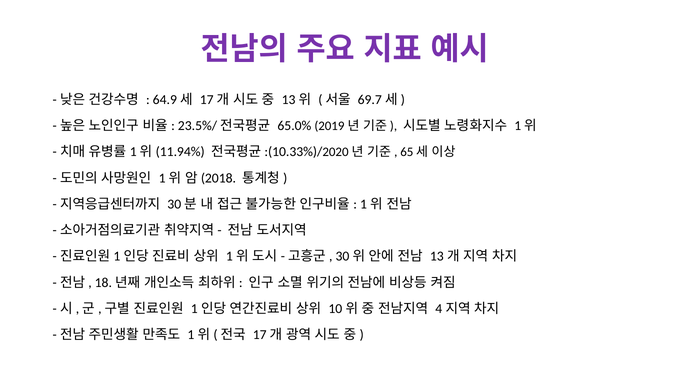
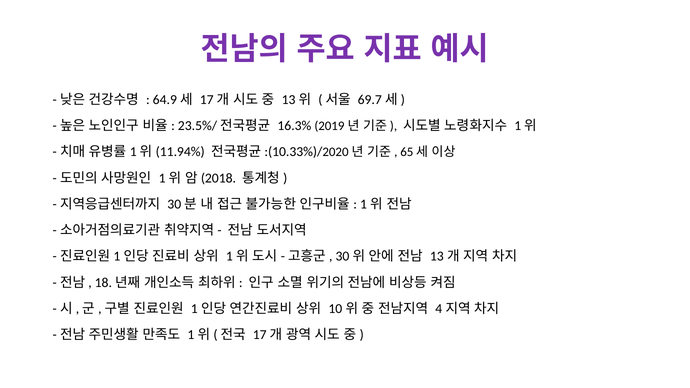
65.0%: 65.0% -> 16.3% (294, 126)
